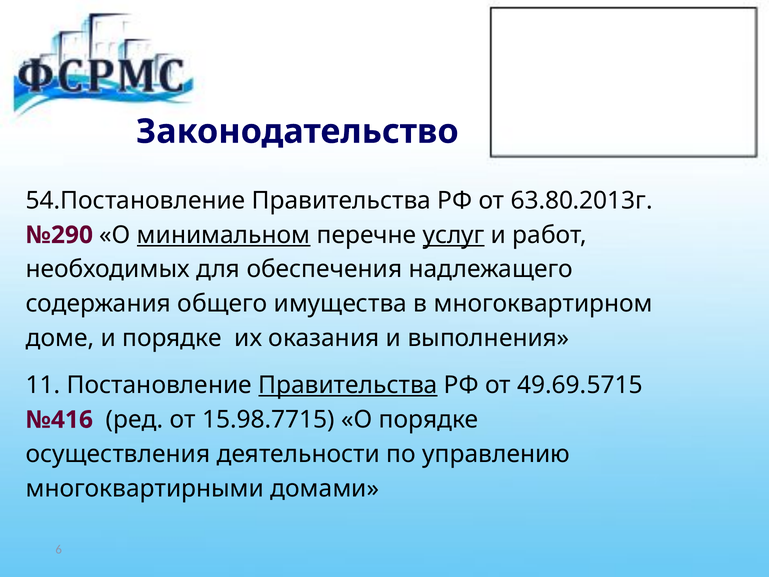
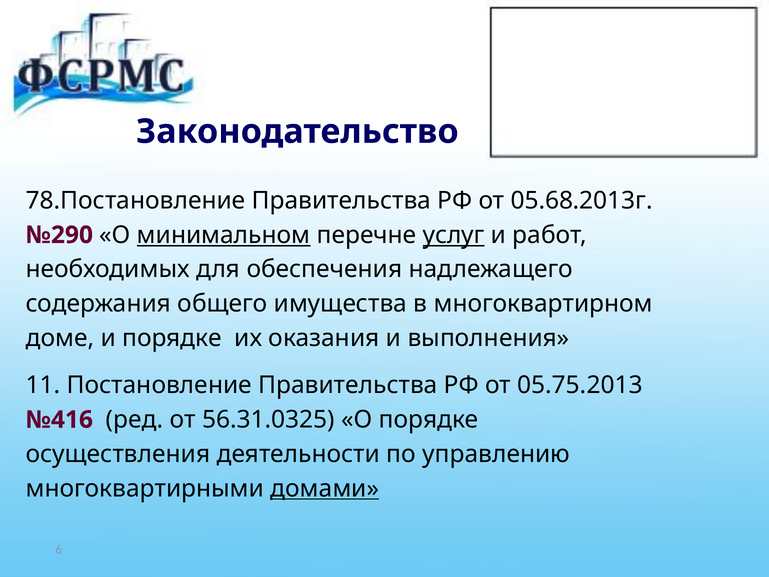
54.Постановление: 54.Постановление -> 78.Постановление (136, 201)
63.80.2013г: 63.80.2013г -> 05.68.2013г (582, 201)
Правительства underline: present -> none (348, 385)
49.69.5715: 49.69.5715 -> 05.75.2013 (580, 385)
15.98.7715: 15.98.7715 -> 56.31.0325 (268, 420)
домами underline: none -> present (325, 488)
